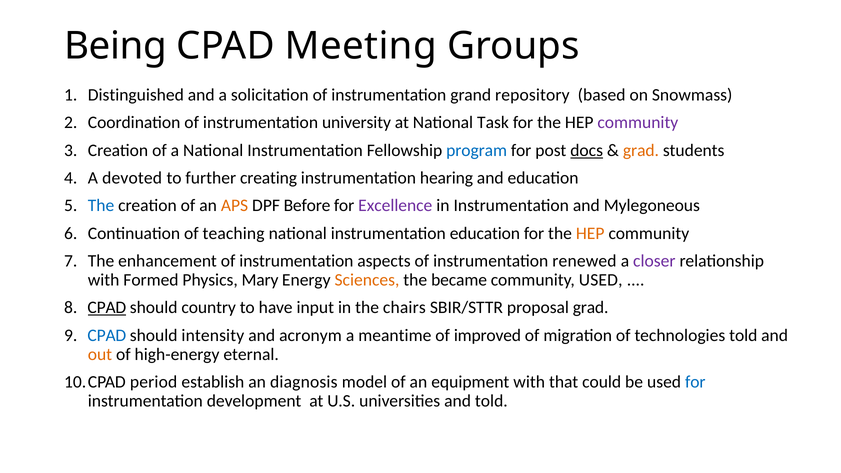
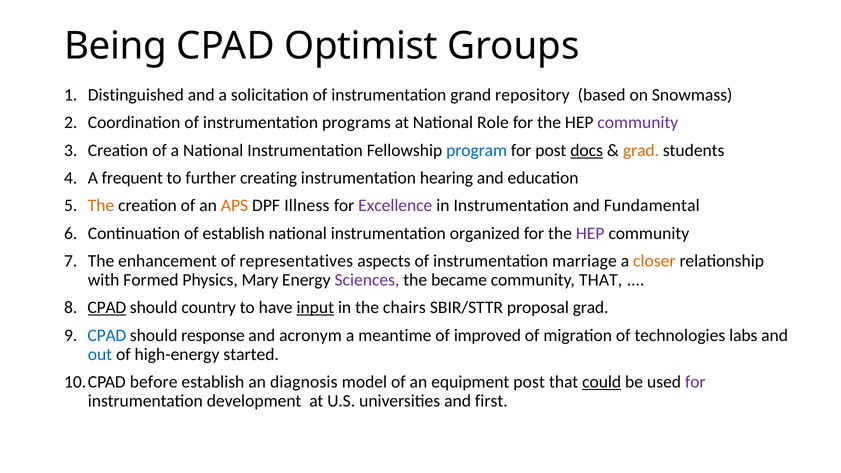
Meeting: Meeting -> Optimist (361, 46)
university: university -> programs (356, 123)
Task: Task -> Role (493, 123)
devoted: devoted -> frequent (132, 178)
The colour: blue -> orange (101, 206)
Before: Before -> Illness (307, 206)
Mylegoneous: Mylegoneous -> Fundamental (652, 206)
of teaching: teaching -> establish (234, 233)
instrumentation education: education -> organized (485, 233)
HEP colour: orange -> purple (590, 233)
enhancement of instrumentation: instrumentation -> representatives (296, 261)
renewed: renewed -> marriage (584, 261)
closer colour: purple -> orange (654, 261)
Sciences colour: orange -> purple (367, 280)
community USED: USED -> THAT (601, 280)
input underline: none -> present (315, 308)
intensity: intensity -> response (213, 335)
technologies told: told -> labs (743, 335)
out colour: orange -> blue (100, 354)
eternal: eternal -> started (251, 354)
period: period -> before (154, 382)
equipment with: with -> post (529, 382)
could underline: none -> present (602, 382)
for colour: blue -> purple (695, 382)
and told: told -> first (491, 401)
